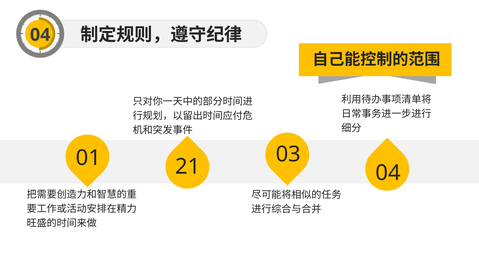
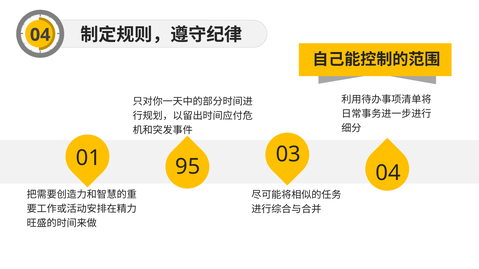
21: 21 -> 95 (188, 167)
